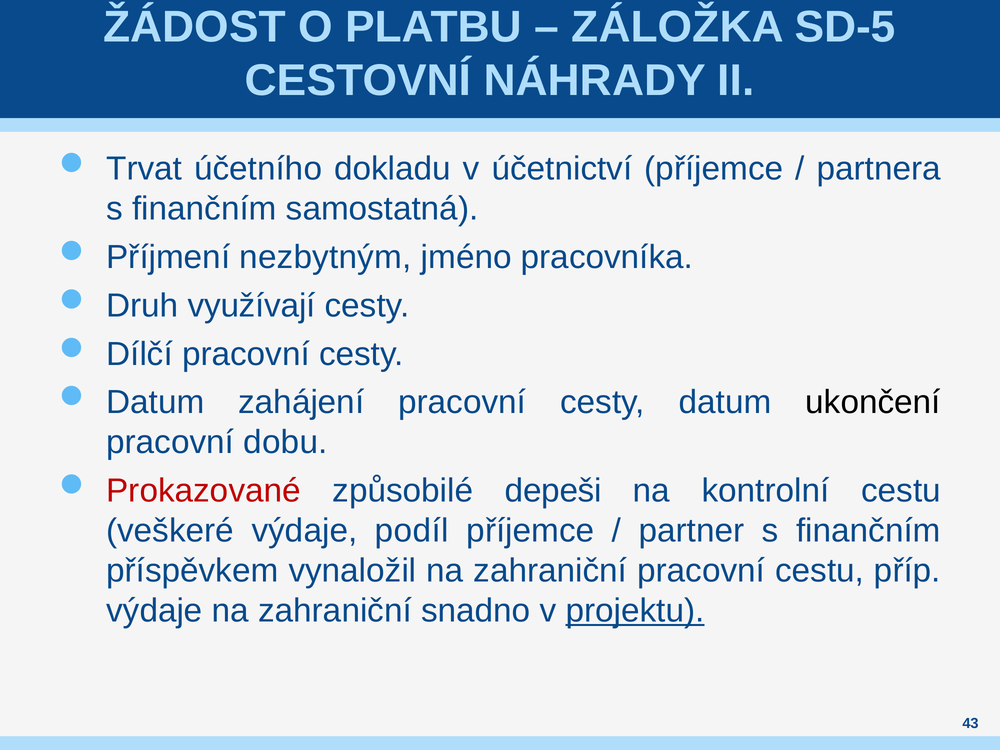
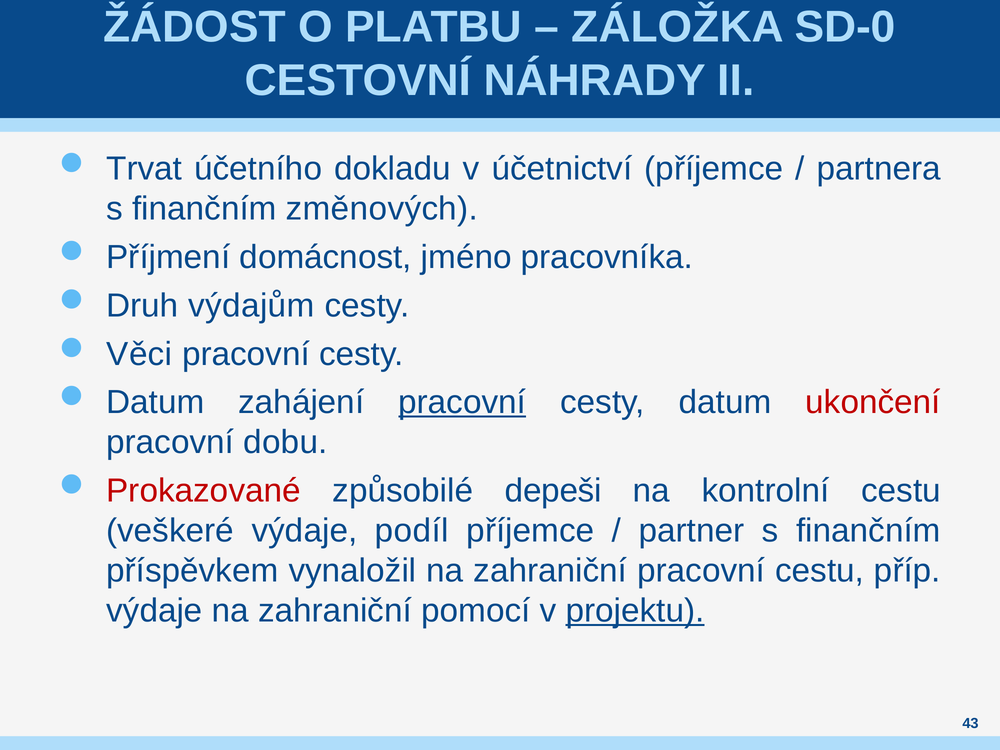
SD-5: SD-5 -> SD-0 (845, 27)
samostatná: samostatná -> změnových (382, 209)
nezbytným: nezbytným -> domácnost (326, 257)
využívají: využívají -> výdajům (251, 306)
Dílčí: Dílčí -> Věci (139, 354)
pracovní underline: none -> present (462, 402)
ukončení colour: black -> red (873, 402)
snadno: snadno -> pomocí (476, 611)
